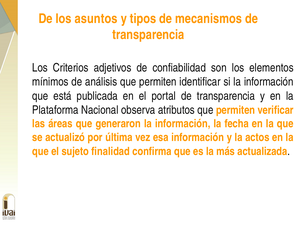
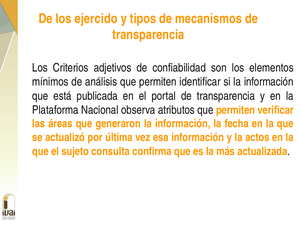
asuntos: asuntos -> ejercido (96, 19)
finalidad: finalidad -> consulta (111, 151)
